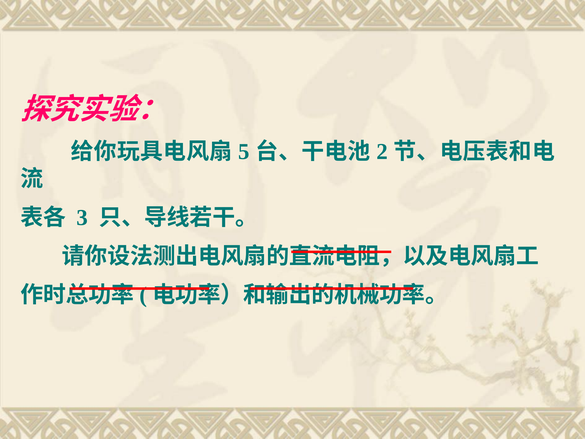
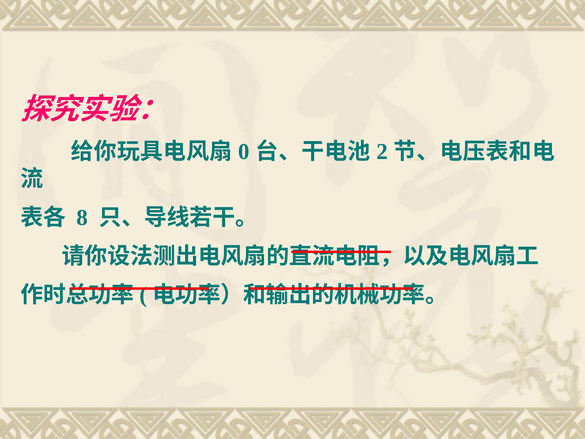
5: 5 -> 0 (244, 152)
3: 3 -> 8 (82, 218)
